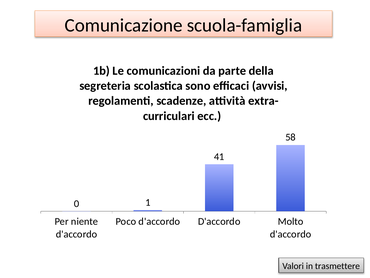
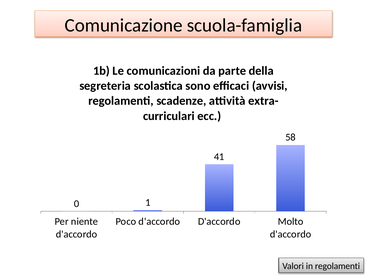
in trasmettere: trasmettere -> regolamenti (337, 265)
